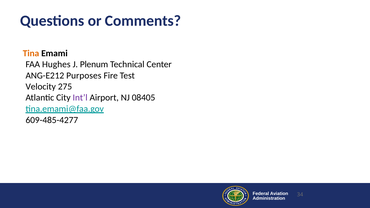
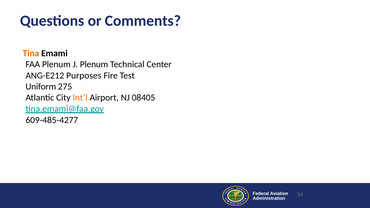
FAA Hughes: Hughes -> Plenum (56, 64)
Velocity: Velocity -> Uniform (41, 87)
Int’l colour: purple -> orange (80, 98)
